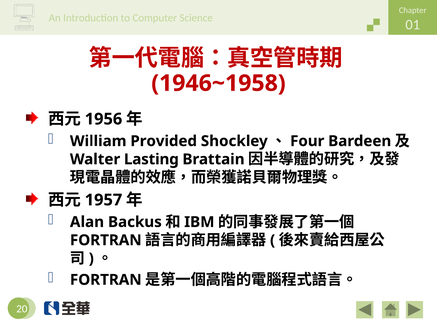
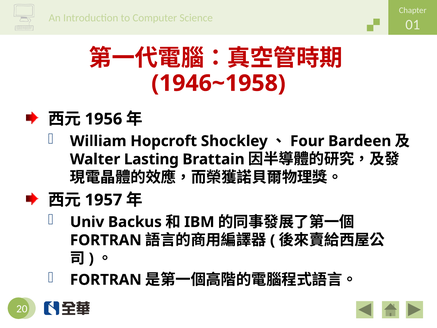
Provided: Provided -> Hopcroft (164, 141)
Alan: Alan -> Univ (87, 222)
